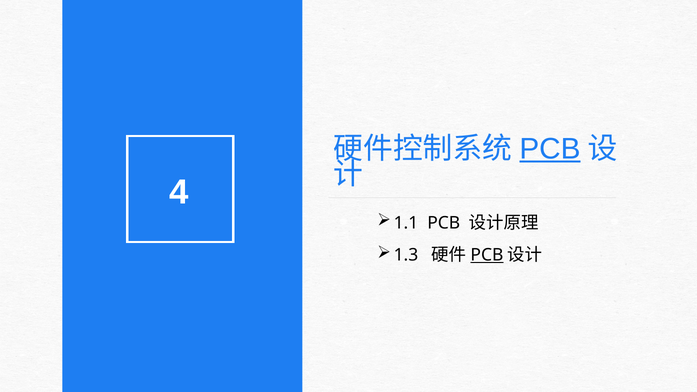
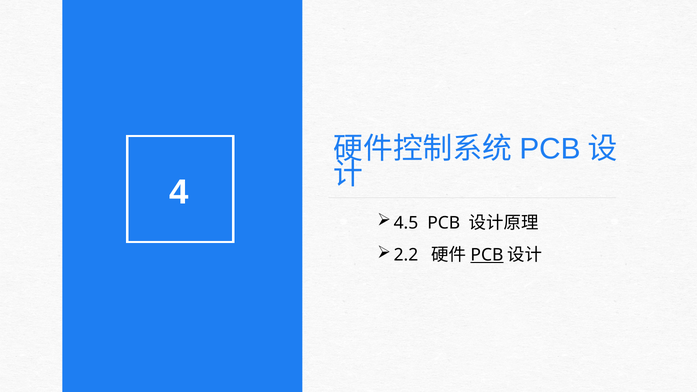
PCB underline: present -> none (550, 149)
1.1: 1.1 -> 4.5 (406, 223)
1.3: 1.3 -> 2.2 (406, 255)
